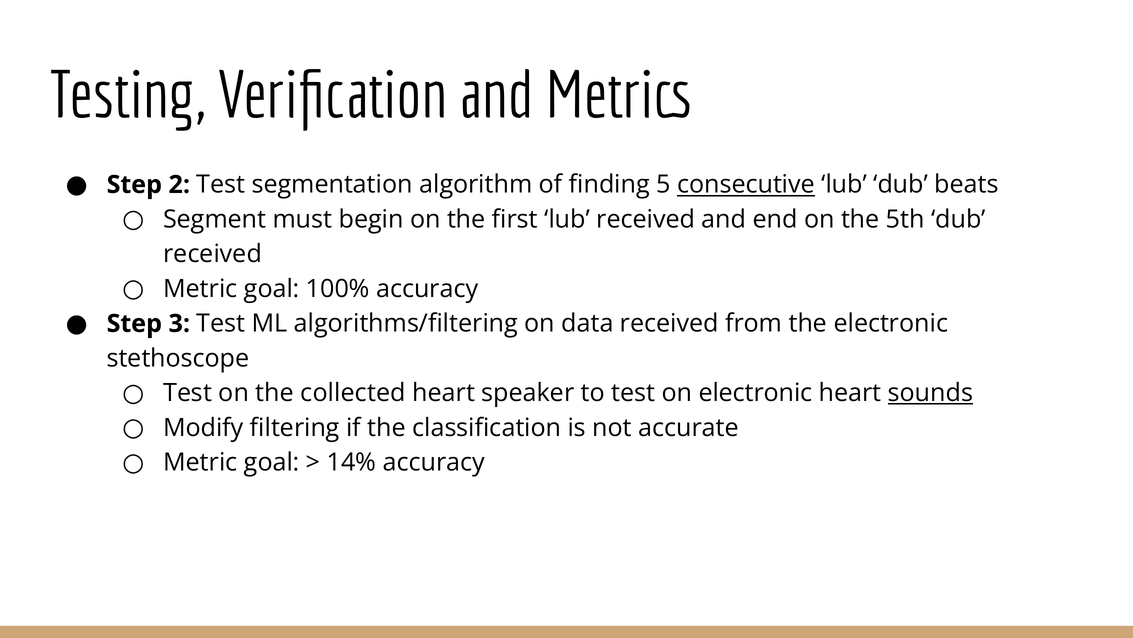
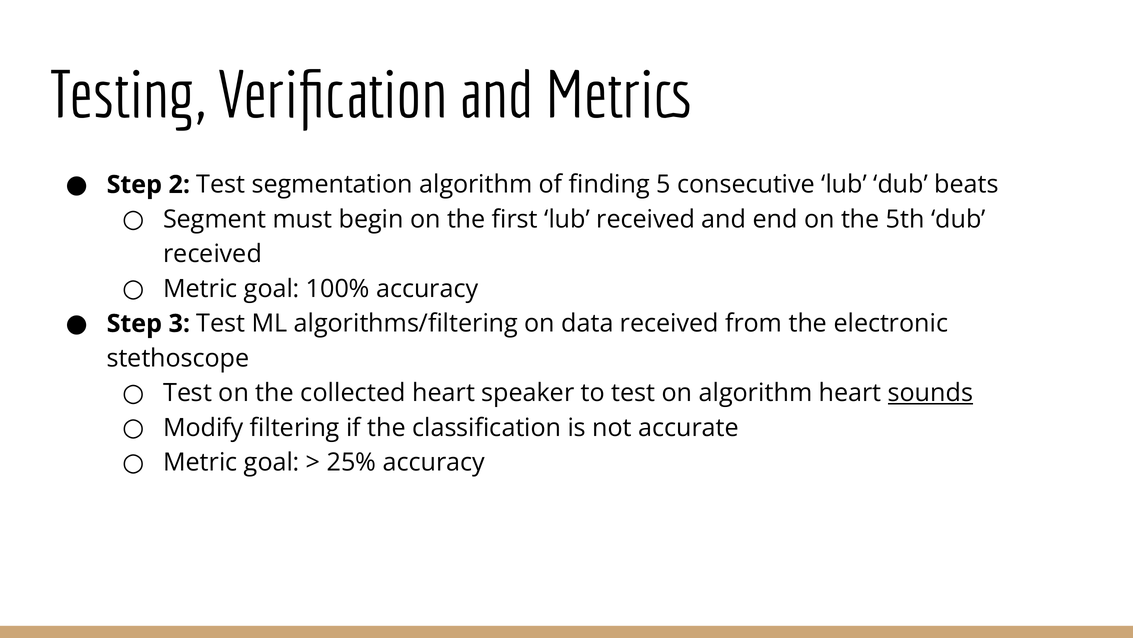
consecutive underline: present -> none (746, 184)
on electronic: electronic -> algorithm (756, 393)
14%: 14% -> 25% (351, 462)
